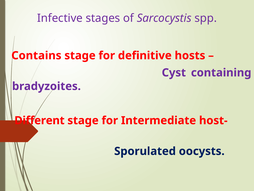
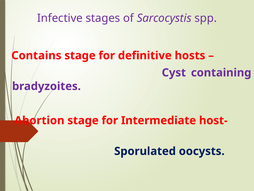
Different: Different -> Abortion (39, 120)
